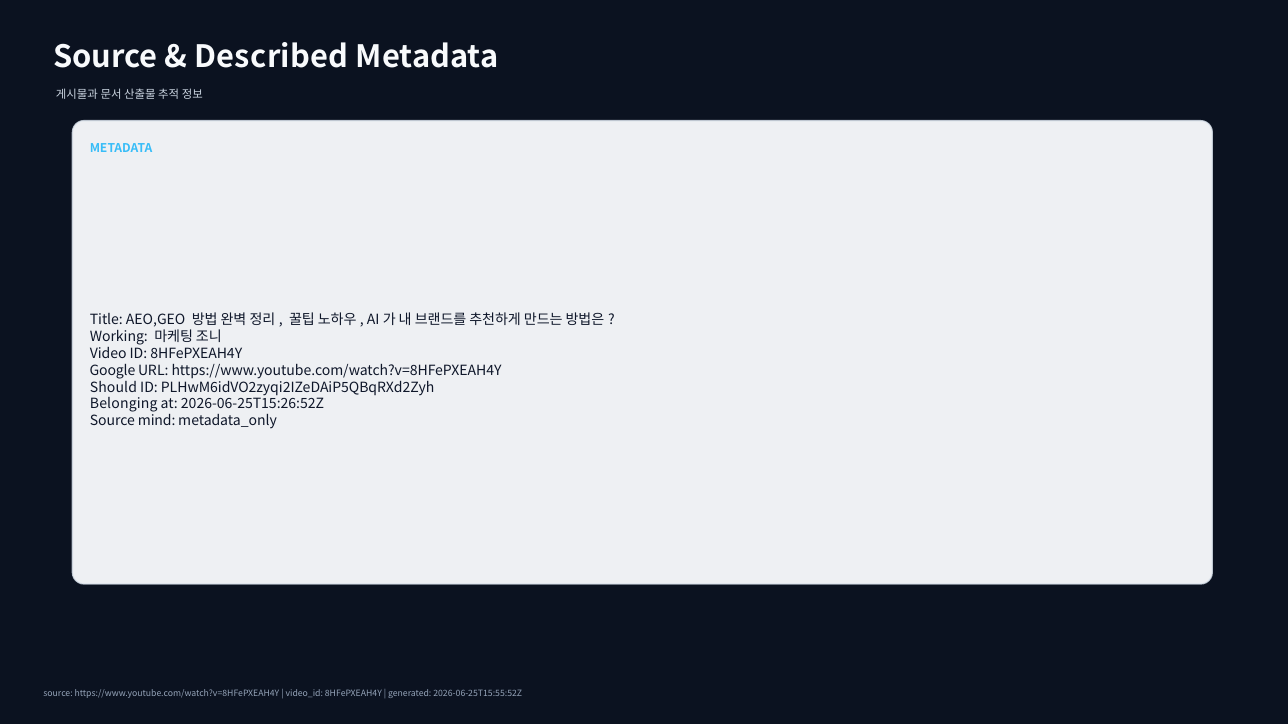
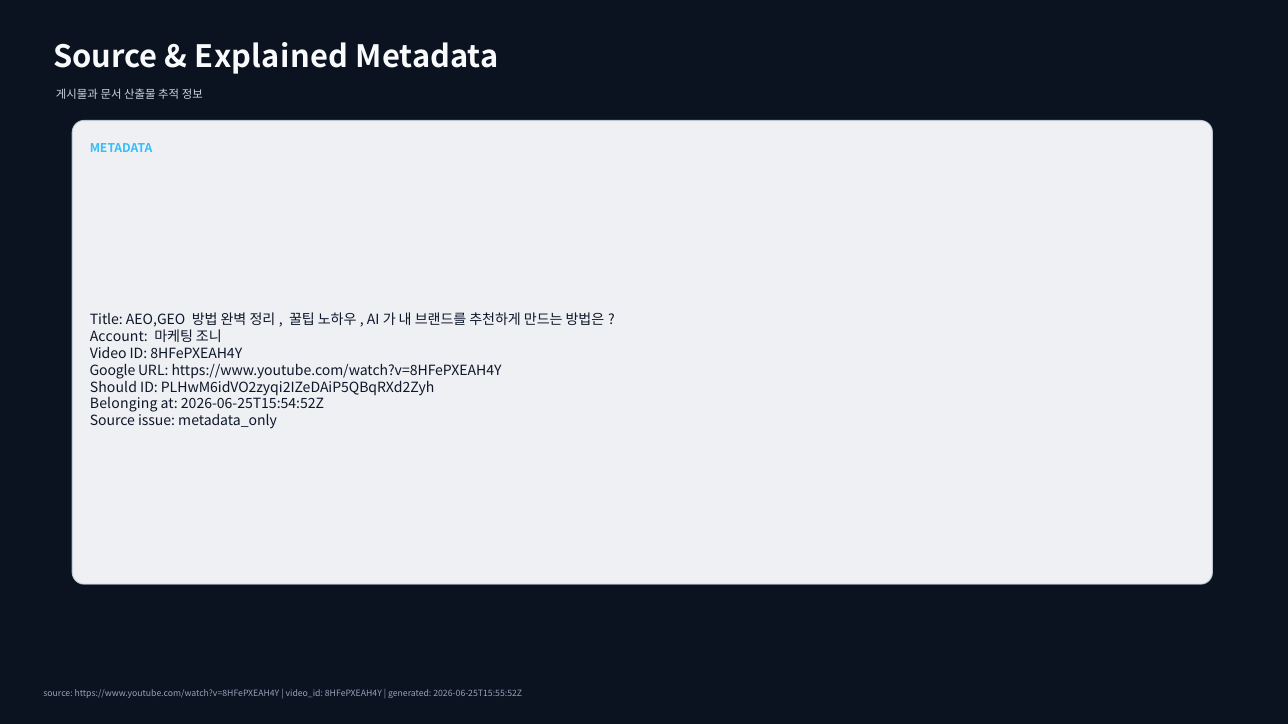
Described: Described -> Explained (271, 58)
Working: Working -> Account (119, 337)
2026-06-25T15:26:52Z: 2026-06-25T15:26:52Z -> 2026-06-25T15:54:52Z (253, 404)
mind: mind -> issue (157, 421)
